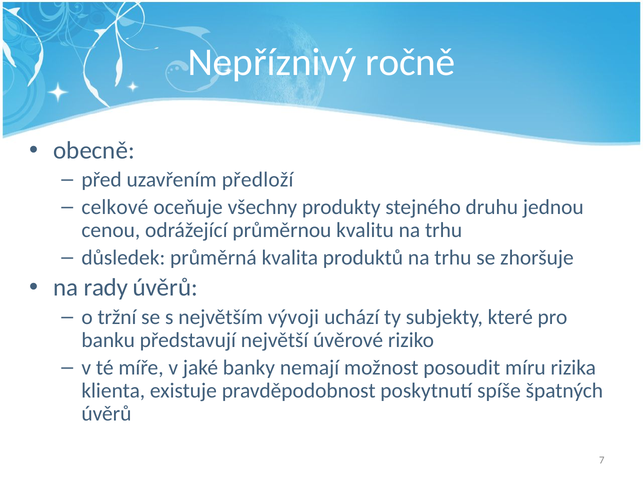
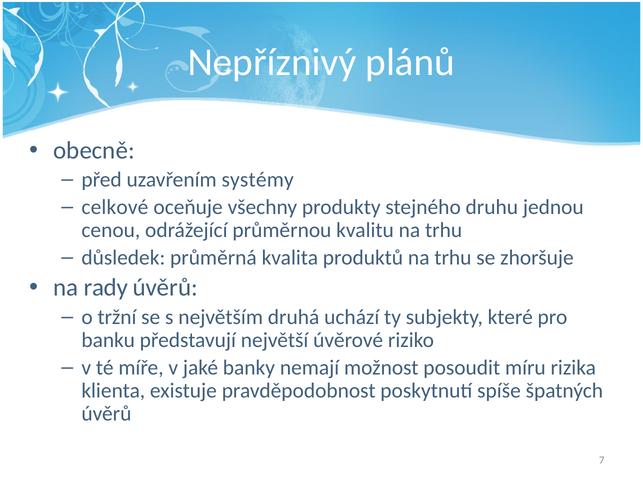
ročně: ročně -> plánů (410, 62)
předloží: předloží -> systémy (258, 180)
vývoji: vývoji -> druhá (294, 317)
